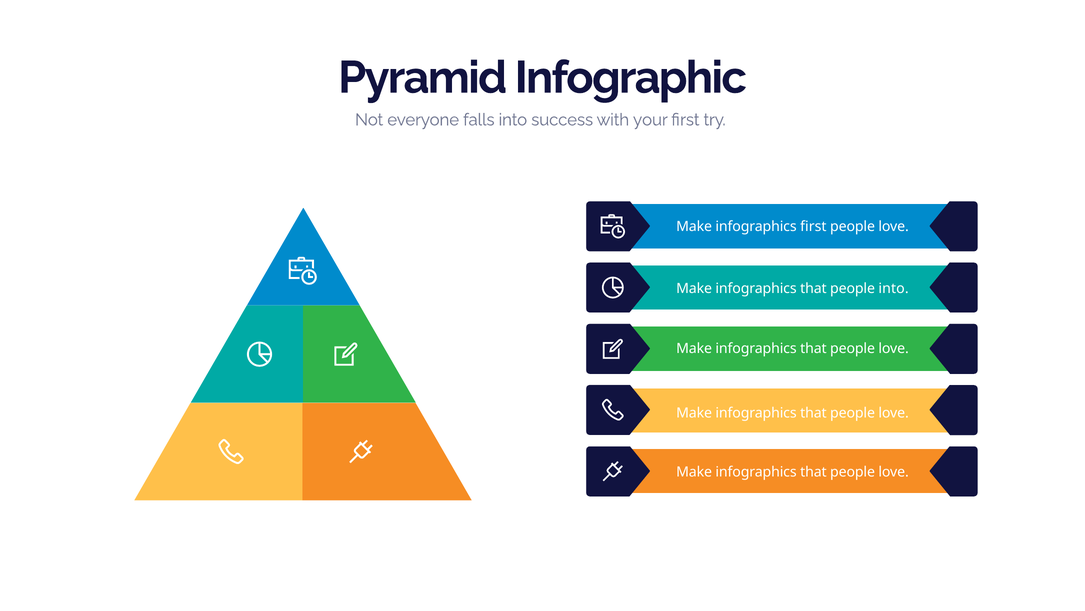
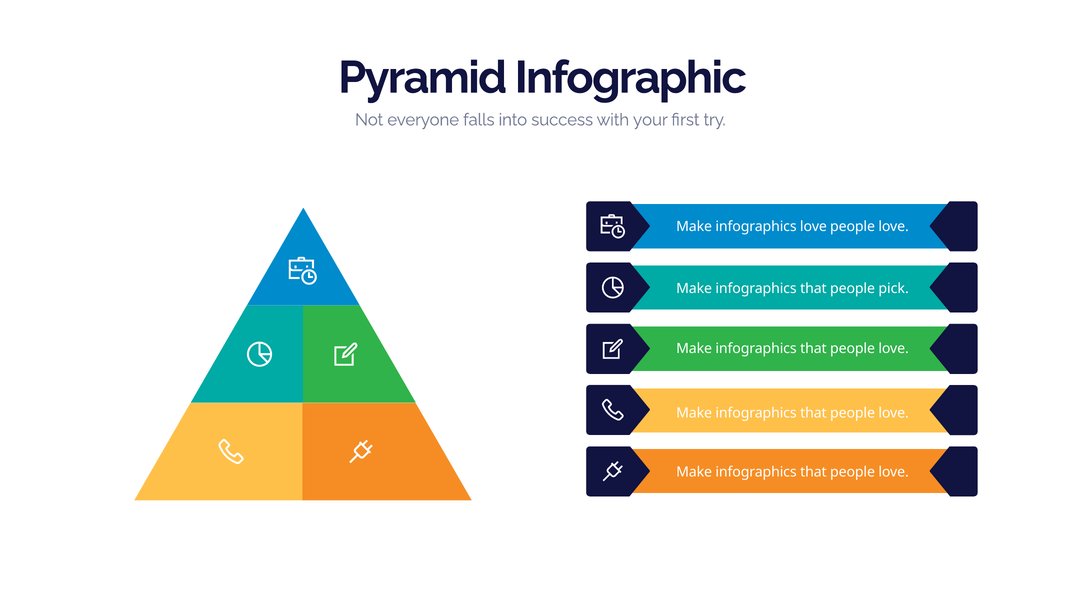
infographics first: first -> love (813, 227)
people into: into -> pick (894, 288)
